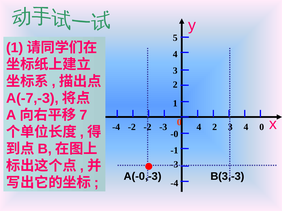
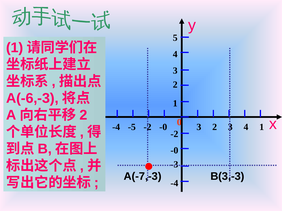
A(-7,-3: A(-7,-3 -> A(-6,-3 (32, 98)
7: 7 -> 2 (83, 115)
4: 4 -> 3 (199, 127)
4 0: 0 -> 1 (262, 127)
-4 -2: -2 -> -5 (132, 127)
-3: -3 -> -0 (163, 127)
-0: -0 -> -2 (174, 134)
-1: -1 -> -0 (174, 151)
A(-0,-3: A(-0,-3 -> A(-7,-3 (143, 177)
